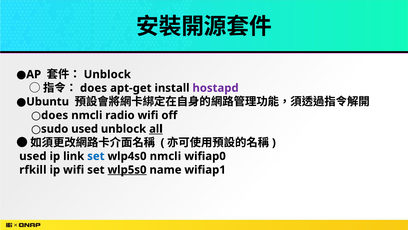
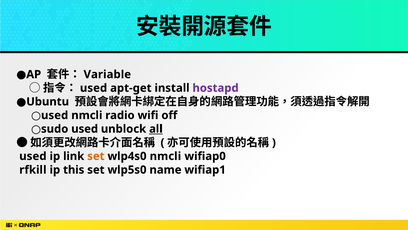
Unblock: Unblock -> Variable (107, 74)
does: does -> used (94, 88)
does: does -> used (55, 115)
set colour: blue -> orange (96, 156)
ip wifi: wifi -> this (74, 169)
wlp5s0 underline: present -> none (127, 169)
